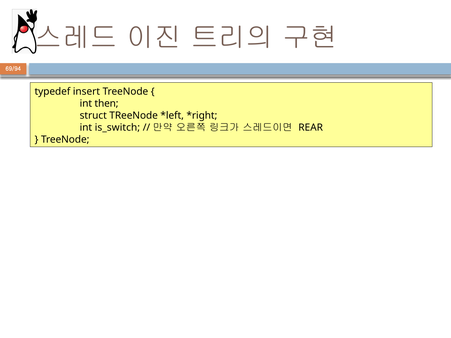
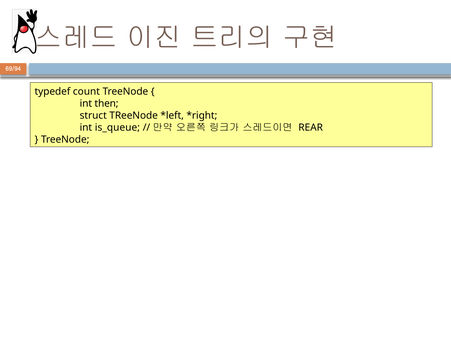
insert: insert -> count (86, 91)
is_switch: is_switch -> is_queue (117, 128)
